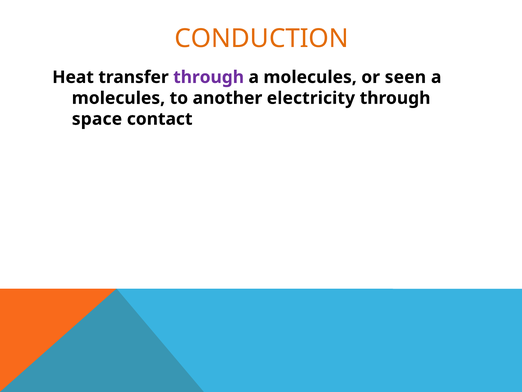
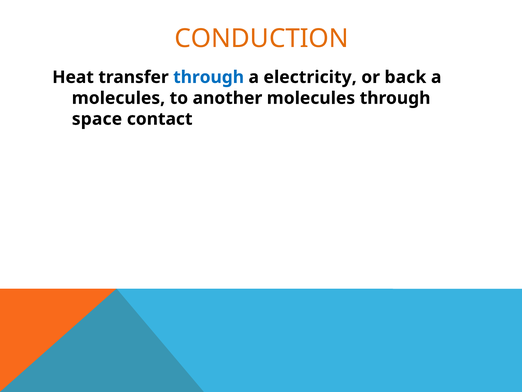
through colour: purple -> blue (209, 77)
molecules: molecules -> electricity (310, 77)
seen: seen -> back (405, 77)
another electricity: electricity -> molecules (311, 98)
